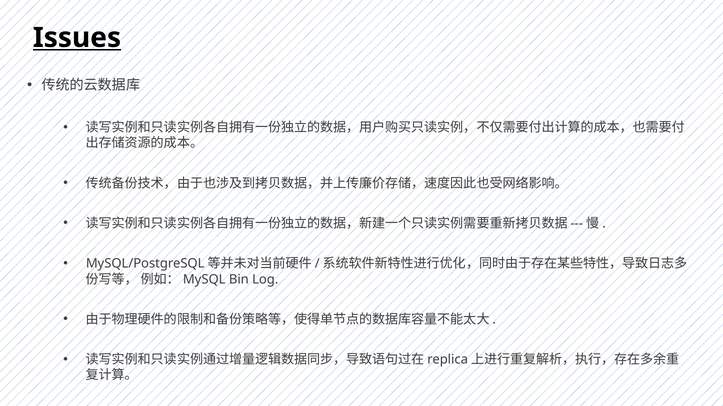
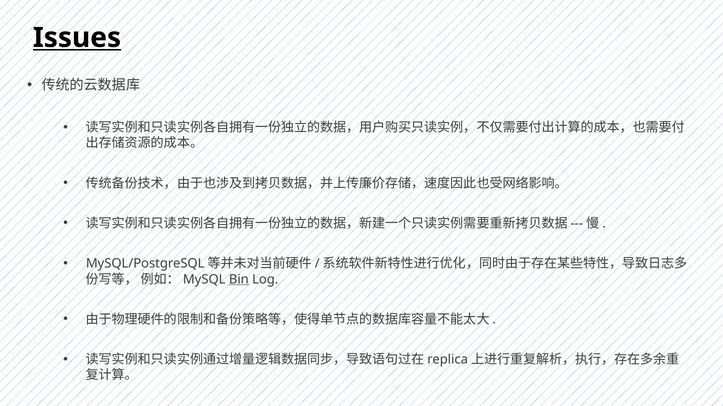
Bin underline: none -> present (239, 280)
